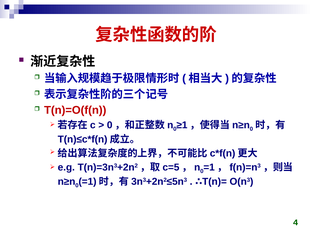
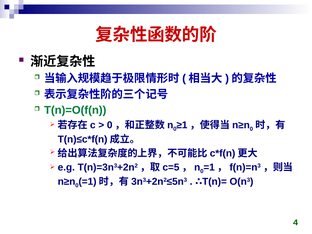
T(n)=O(f(n colour: red -> green (75, 110)
